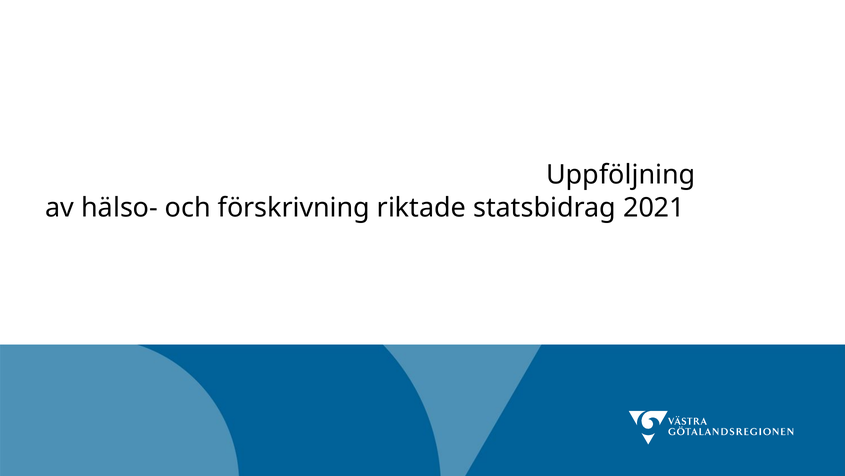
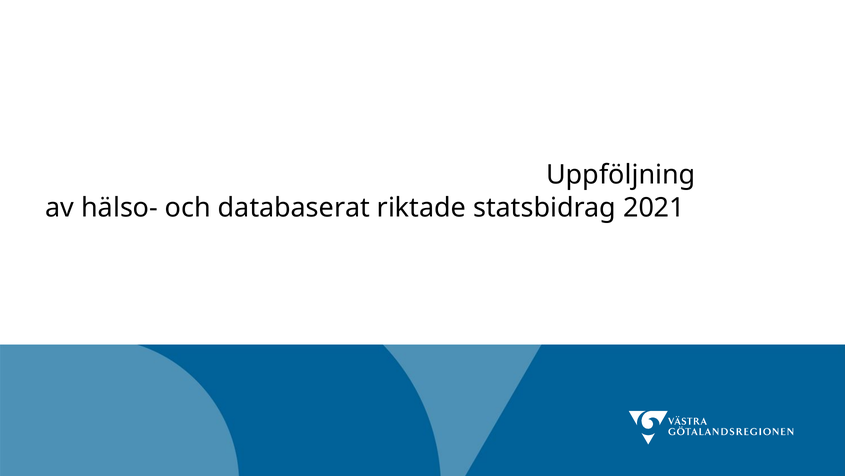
förskrivning: förskrivning -> databaserat (294, 208)
